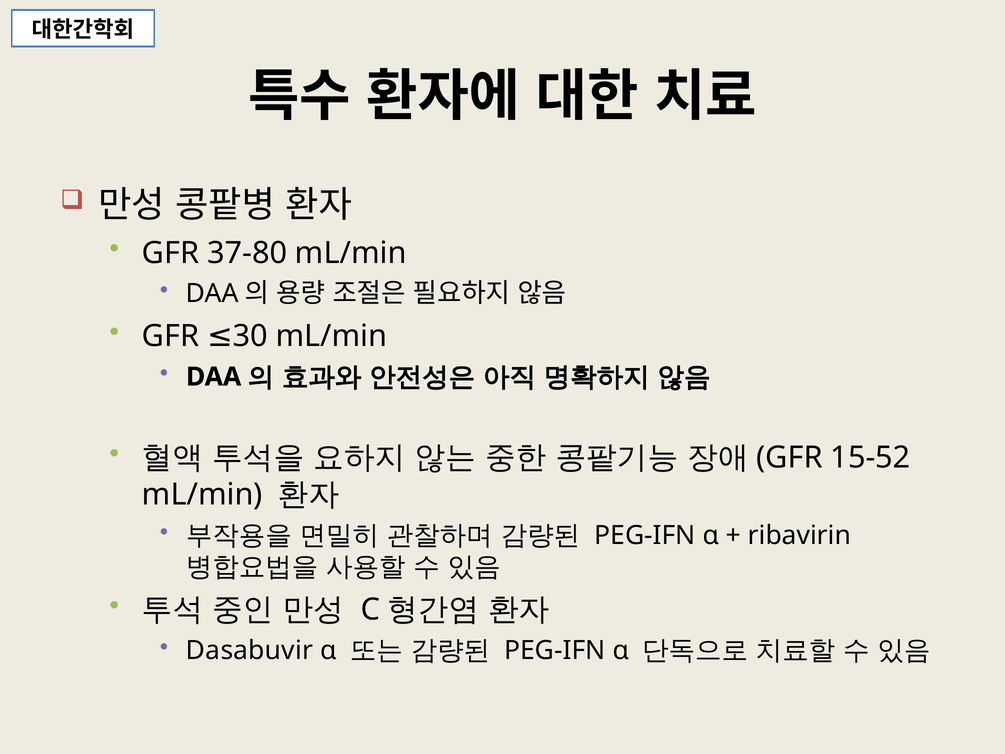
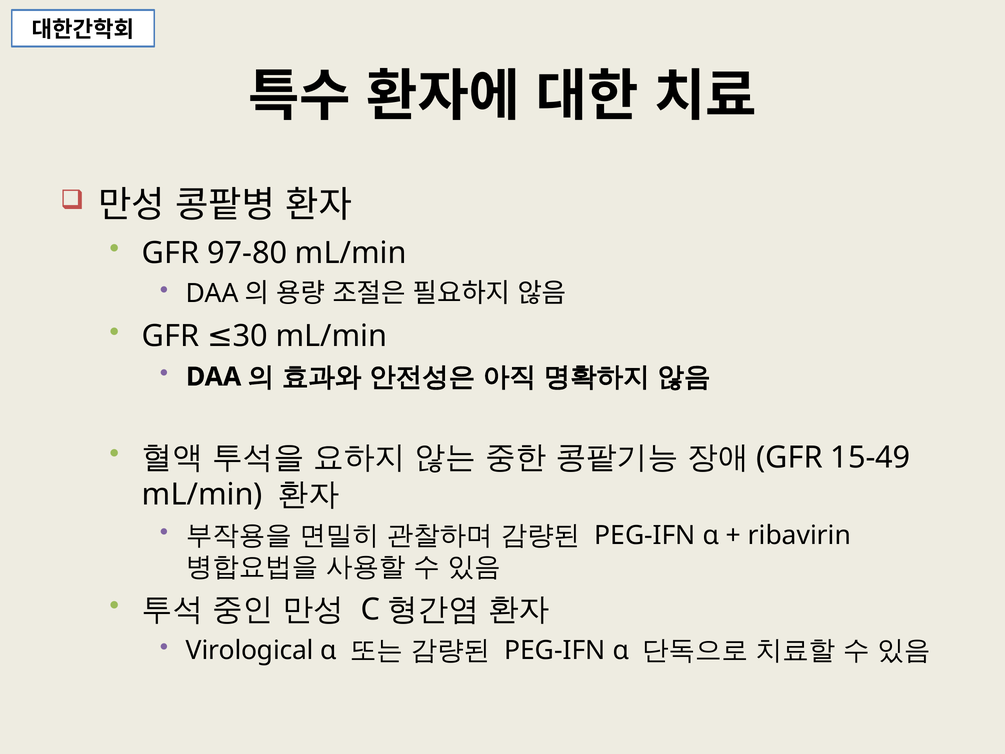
37-80: 37-80 -> 97-80 (247, 253)
15-52: 15-52 -> 15-49 (871, 458)
Dasabuvir: Dasabuvir -> Virological (250, 650)
